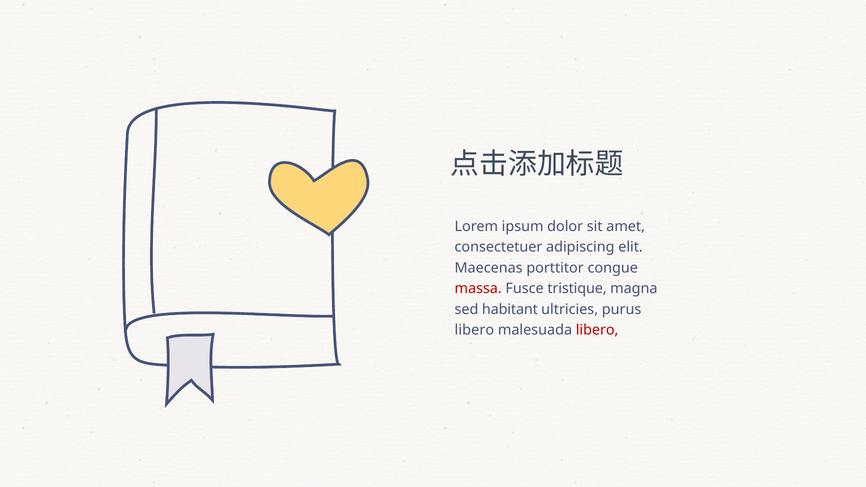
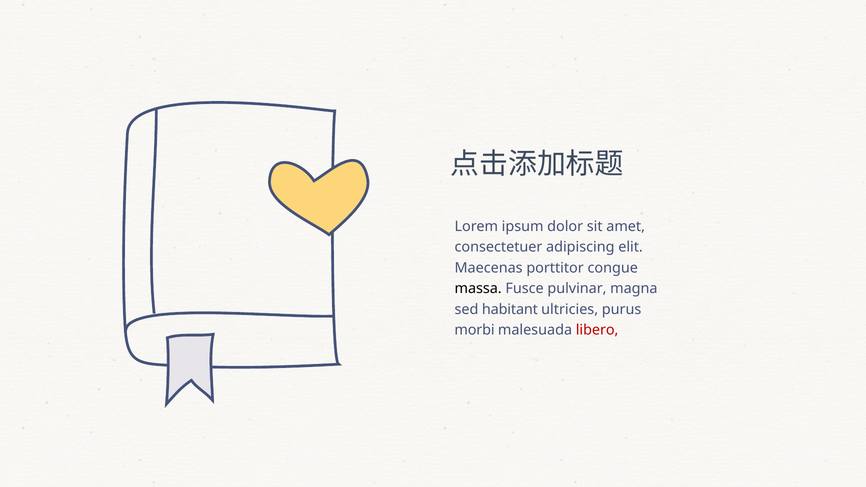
massa colour: red -> black (478, 289)
tristique: tristique -> pulvinar (577, 289)
libero: libero -> morbi (475, 330)
